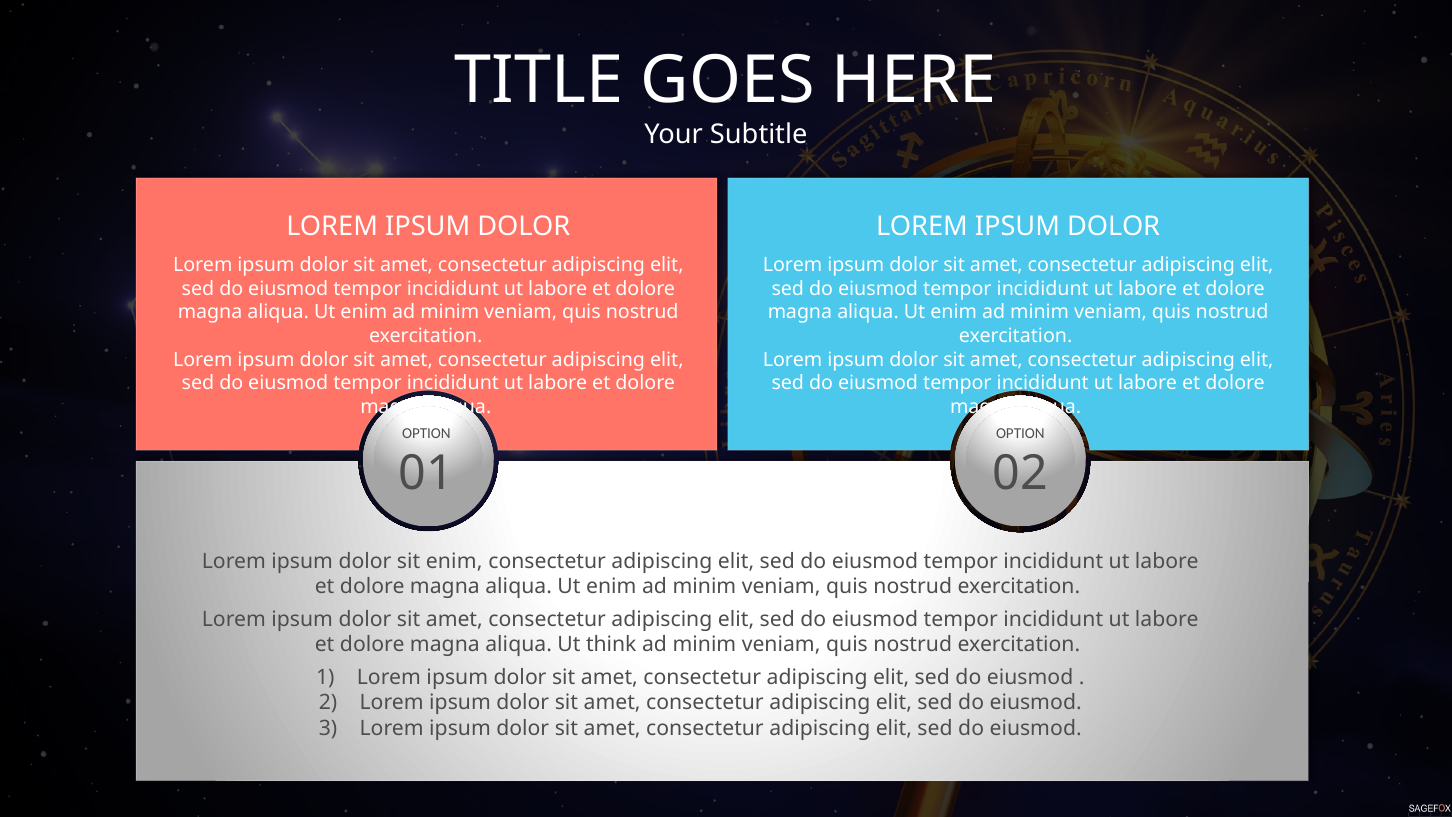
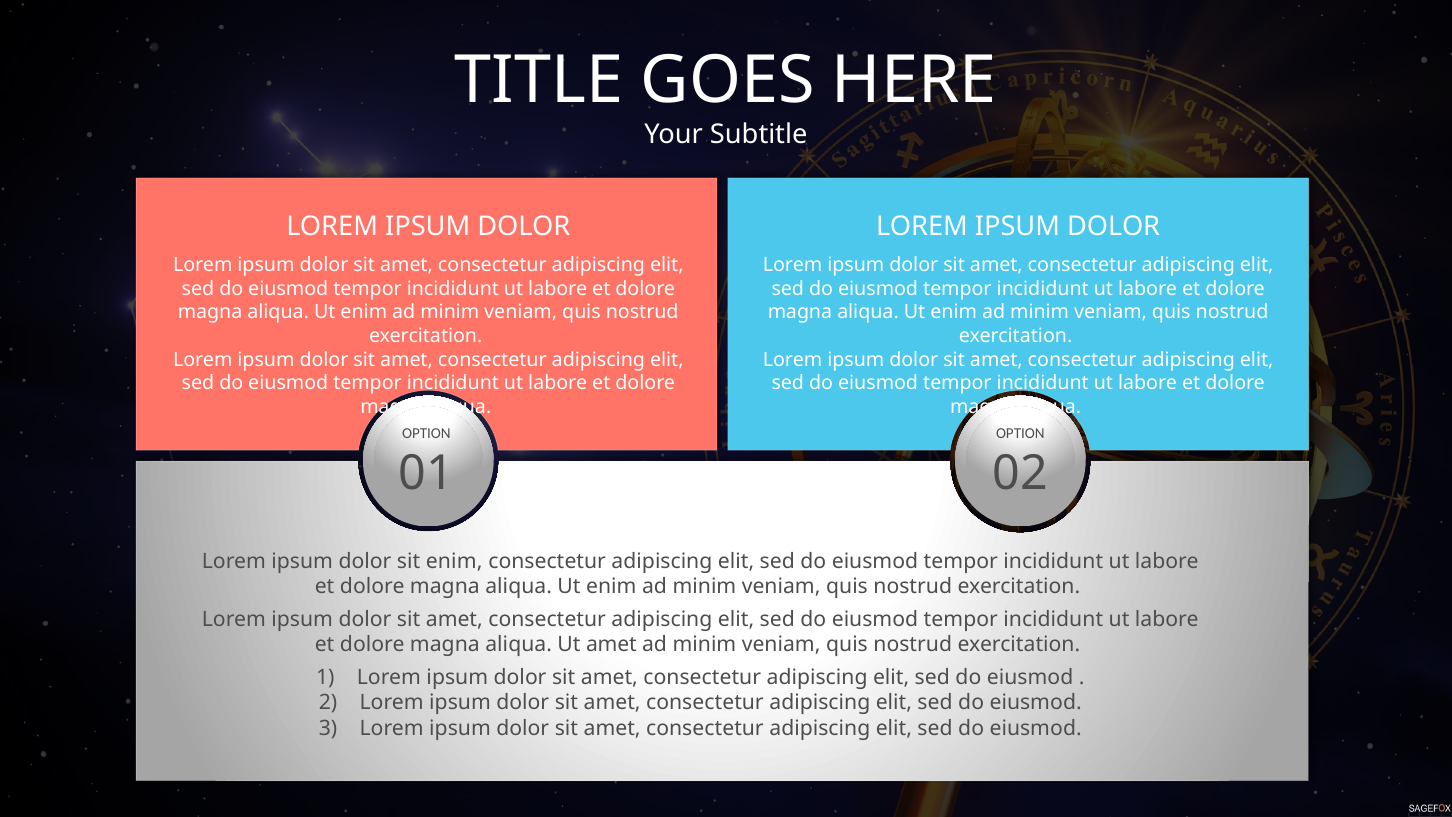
Ut think: think -> amet (611, 644)
